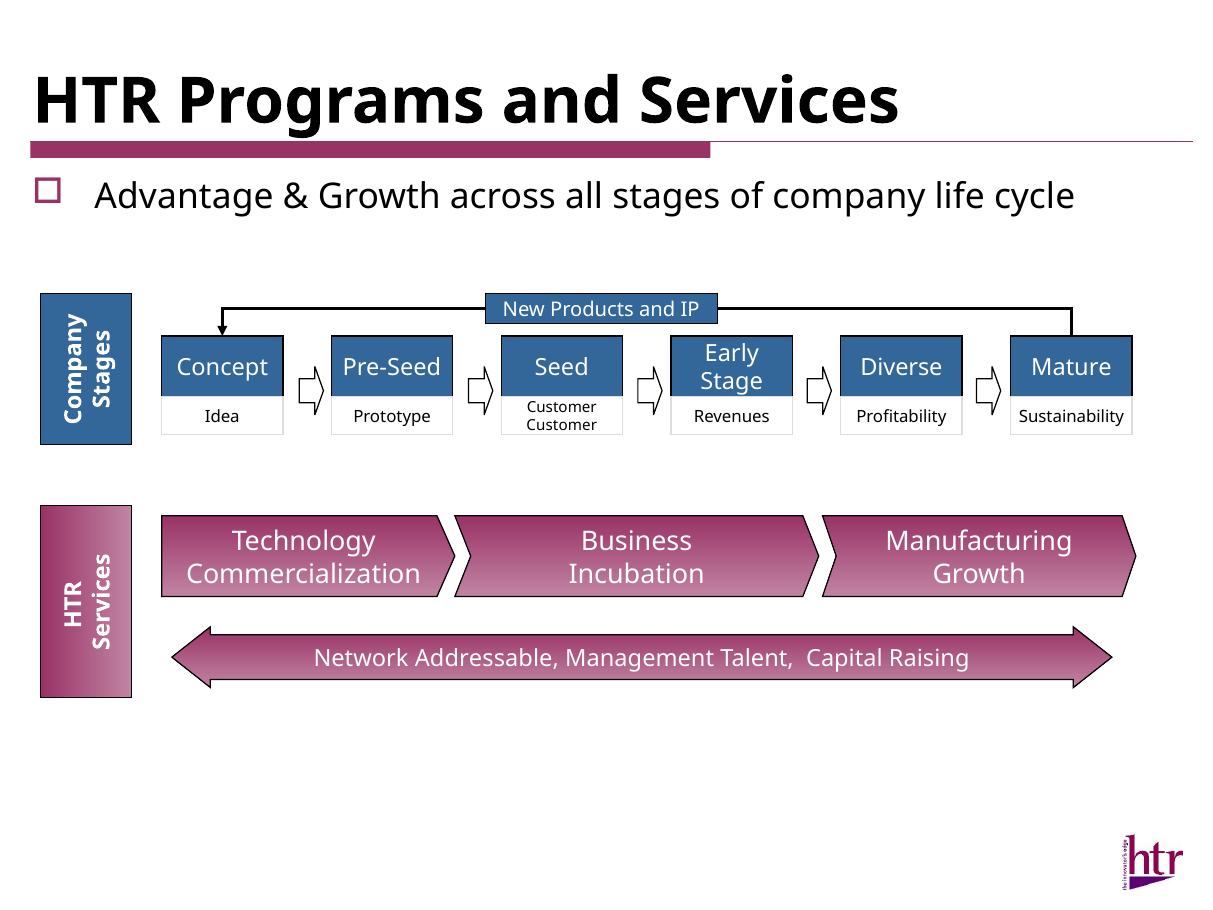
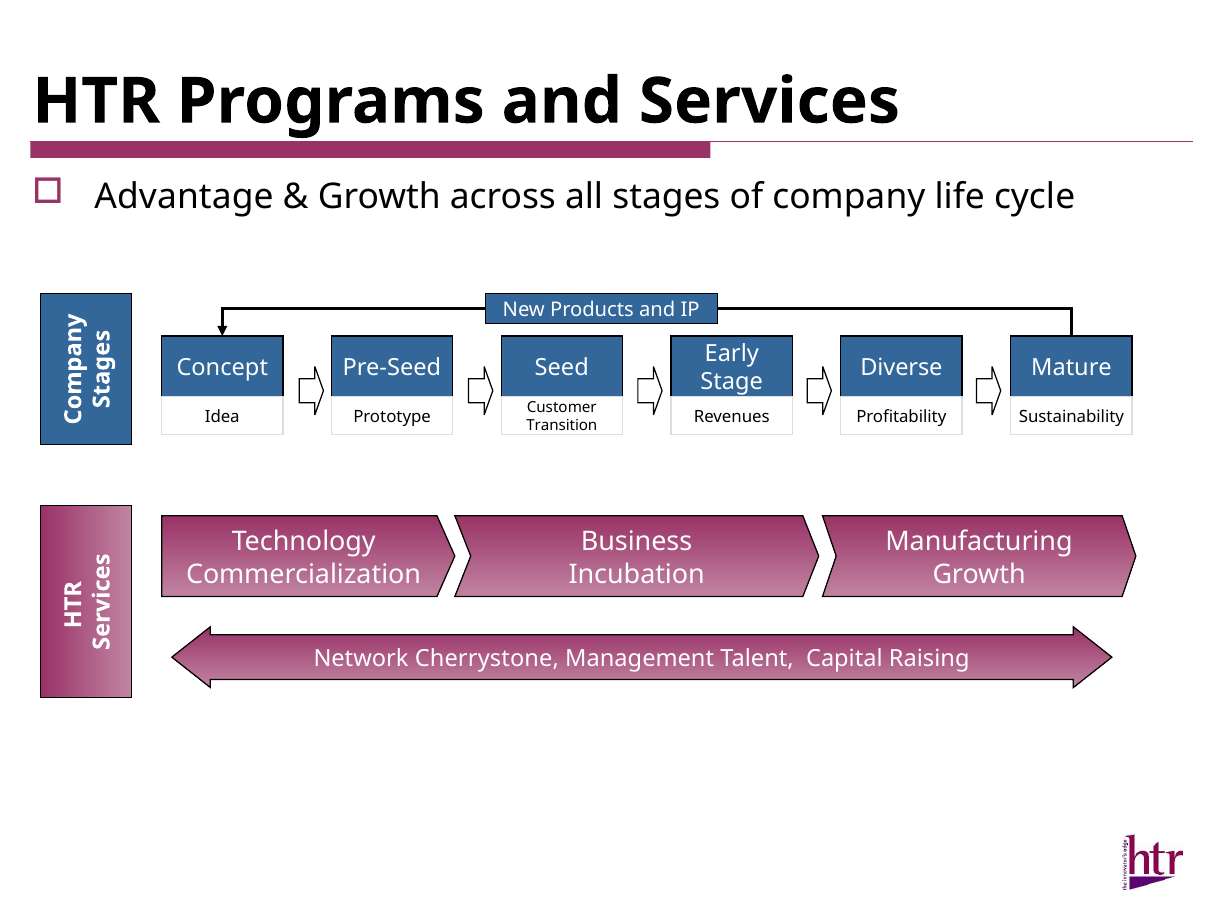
Customer: Customer -> Transition (562, 426)
Addressable: Addressable -> Cherrystone (487, 659)
